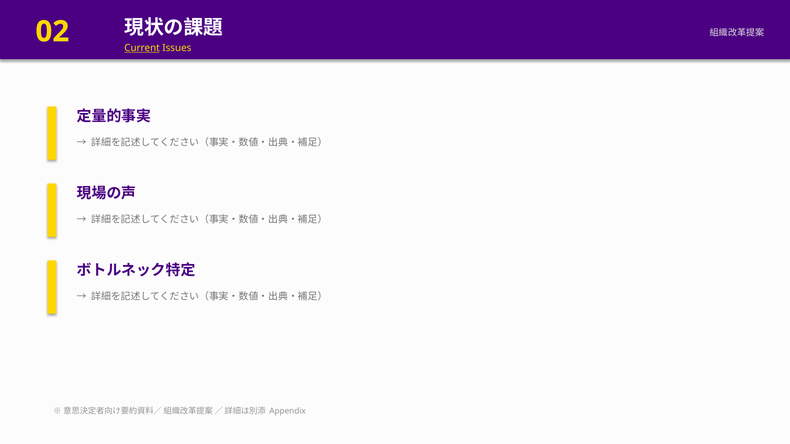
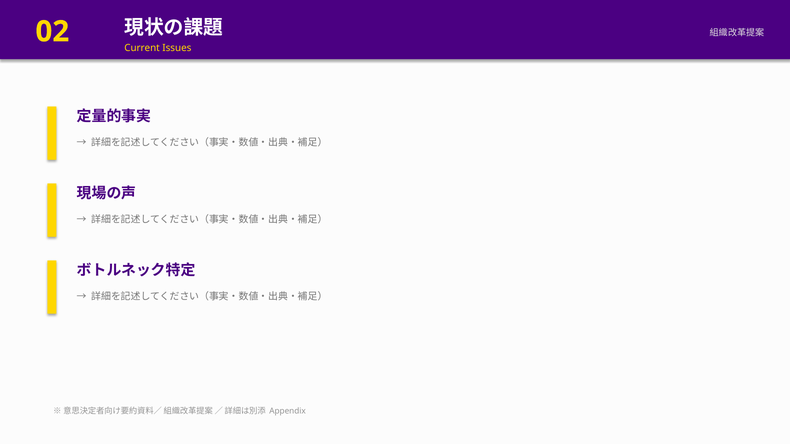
Current underline: present -> none (142, 48)
